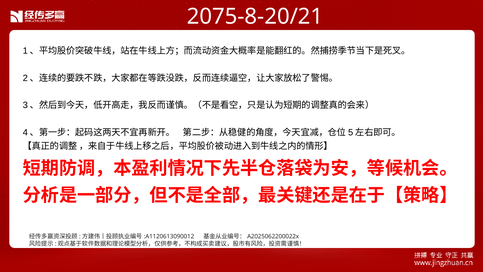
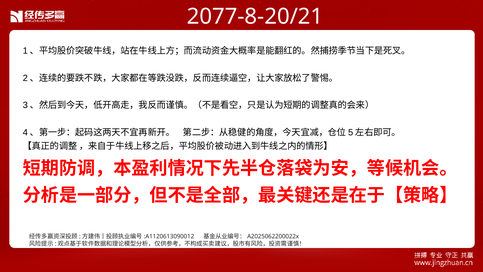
2075-8-20/21: 2075-8-20/21 -> 2077-8-20/21 (255, 17)
